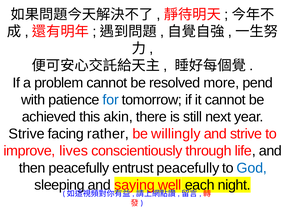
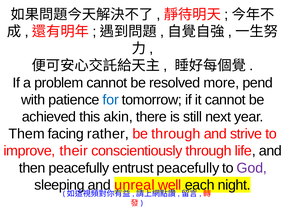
Strive: Strive -> Them (27, 134)
be willingly: willingly -> through (176, 134)
lives: lives -> their (74, 151)
God colour: blue -> purple (252, 169)
saying: saying -> unreal (134, 186)
